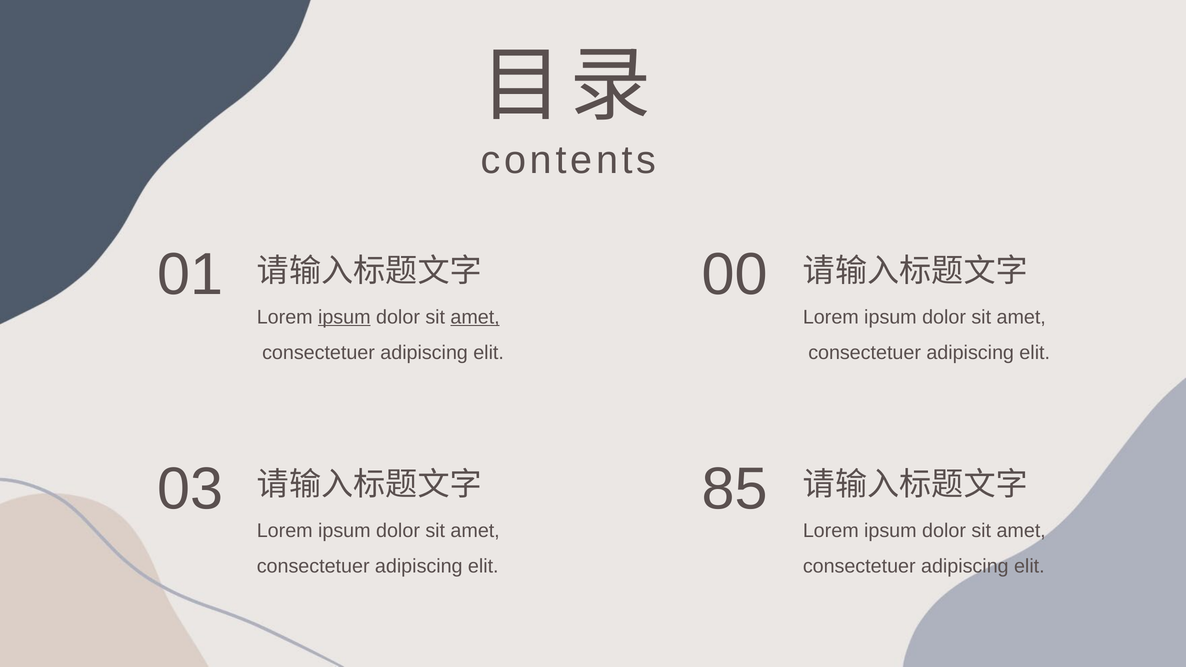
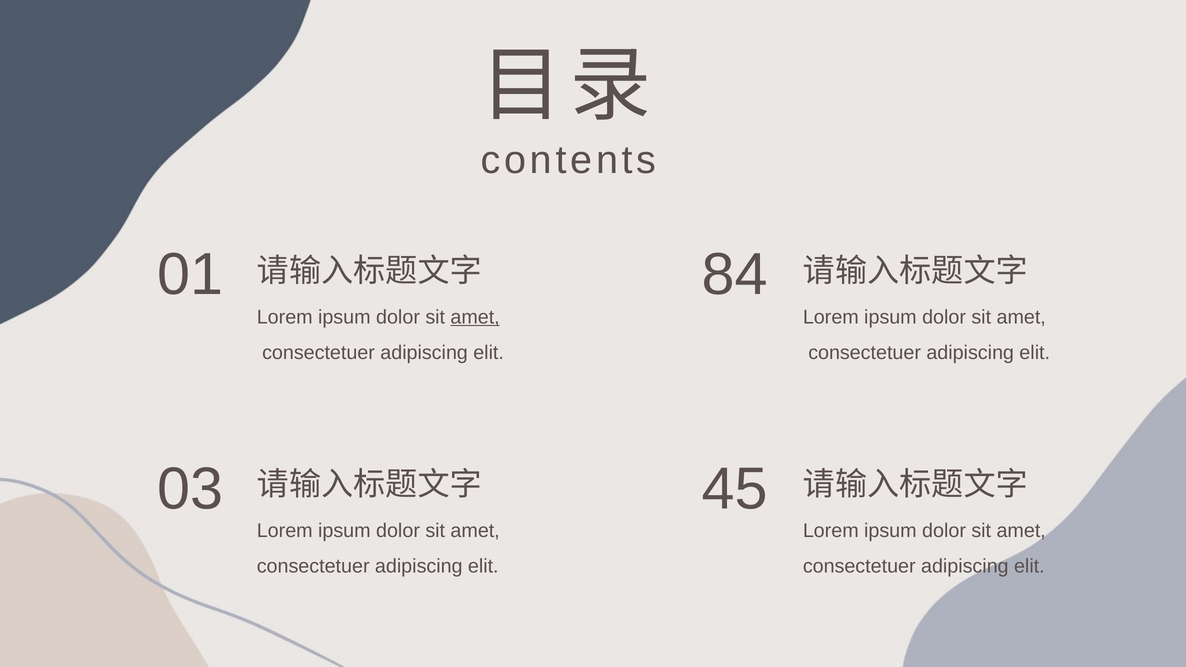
00: 00 -> 84 (735, 275)
ipsum underline: present -> none (344, 317)
85: 85 -> 45 (735, 489)
